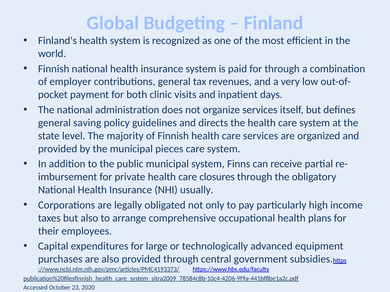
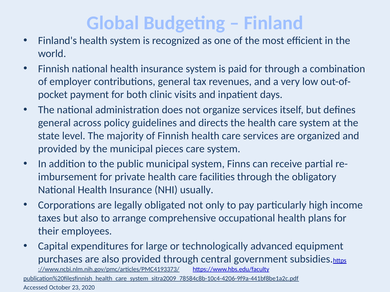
saving: saving -> across (87, 123)
closures: closures -> facilities (217, 177)
